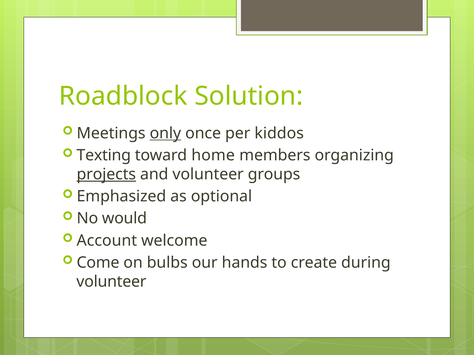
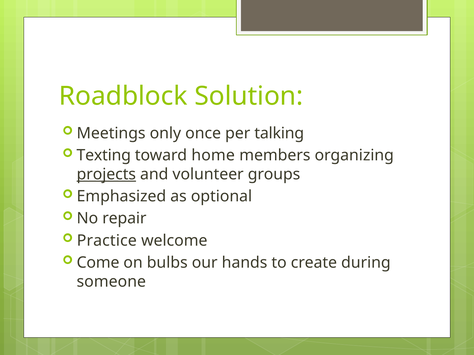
only underline: present -> none (165, 133)
kiddos: kiddos -> talking (279, 133)
would: would -> repair (124, 219)
Account: Account -> Practice (107, 241)
volunteer: volunteer -> someone (111, 282)
